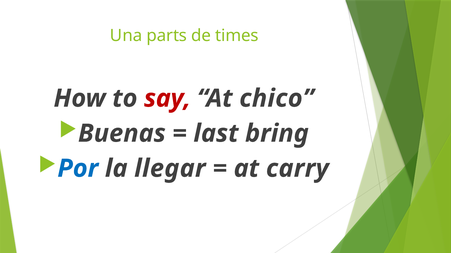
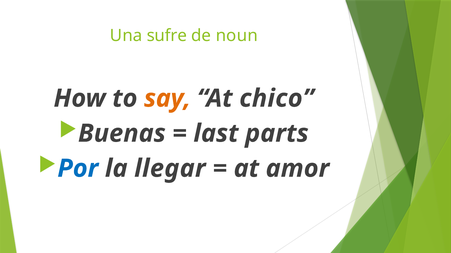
parts: parts -> sufre (167, 36)
times: times -> noun (237, 36)
say colour: red -> orange (167, 99)
bring: bring -> parts (277, 134)
carry: carry -> amor (298, 169)
